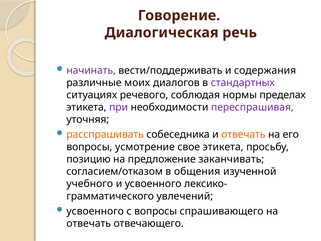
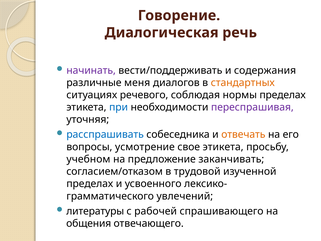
моих: моих -> меня (137, 83)
стандартных colour: purple -> orange (243, 83)
при colour: purple -> blue (119, 107)
расспрашивать colour: orange -> blue (105, 134)
позицию: позицию -> учебном (88, 159)
общения: общения -> трудовой (197, 171)
учебного: учебного -> пределах (90, 184)
усвоенного: усвоенного -> литературы (95, 211)
с вопросы: вопросы -> рабочей (156, 211)
отвечать: отвечать -> общения (89, 223)
